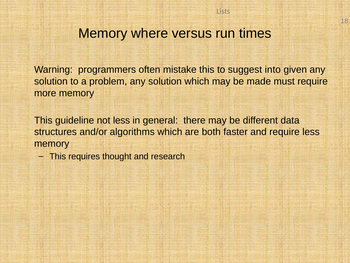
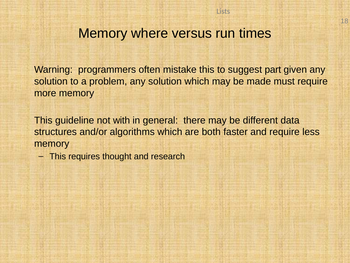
into: into -> part (273, 70)
not less: less -> with (122, 120)
